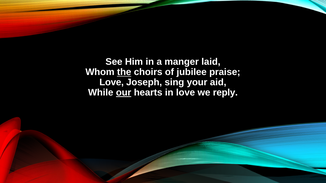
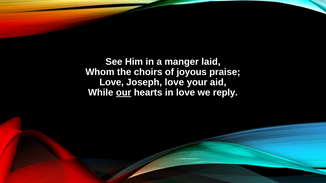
the underline: present -> none (124, 72)
jubilee: jubilee -> joyous (192, 72)
Joseph sing: sing -> love (174, 82)
